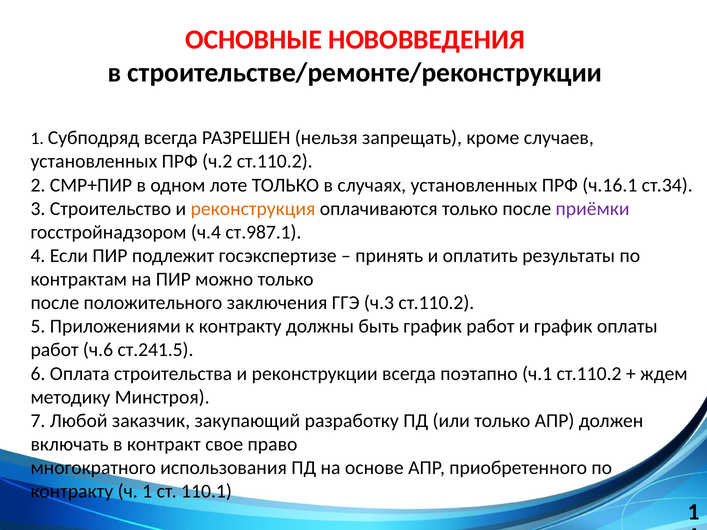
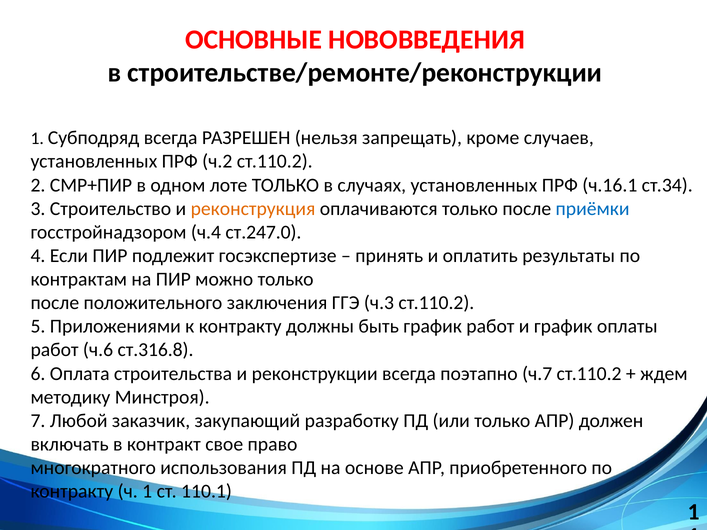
приёмки colour: purple -> blue (593, 209)
ст.987.1: ст.987.1 -> ст.247.0 (263, 232)
ст.241.5: ст.241.5 -> ст.316.8 (156, 350)
ч.1: ч.1 -> ч.7 (537, 374)
